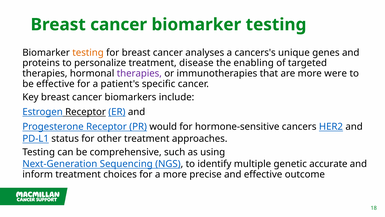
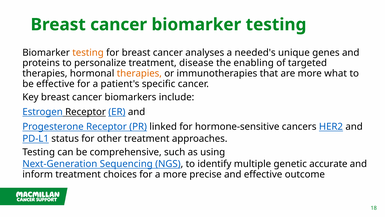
cancers's: cancers's -> needed's (255, 53)
therapies colour: purple -> orange (139, 73)
were: were -> what (336, 73)
would: would -> linked (163, 126)
